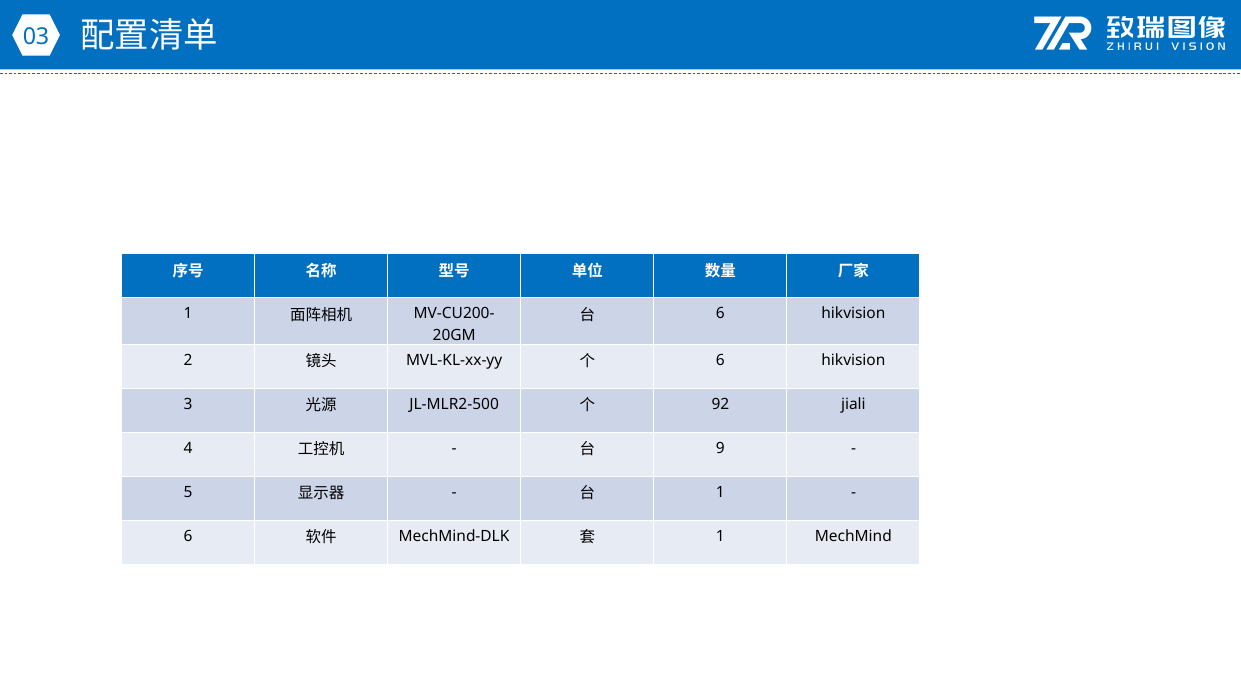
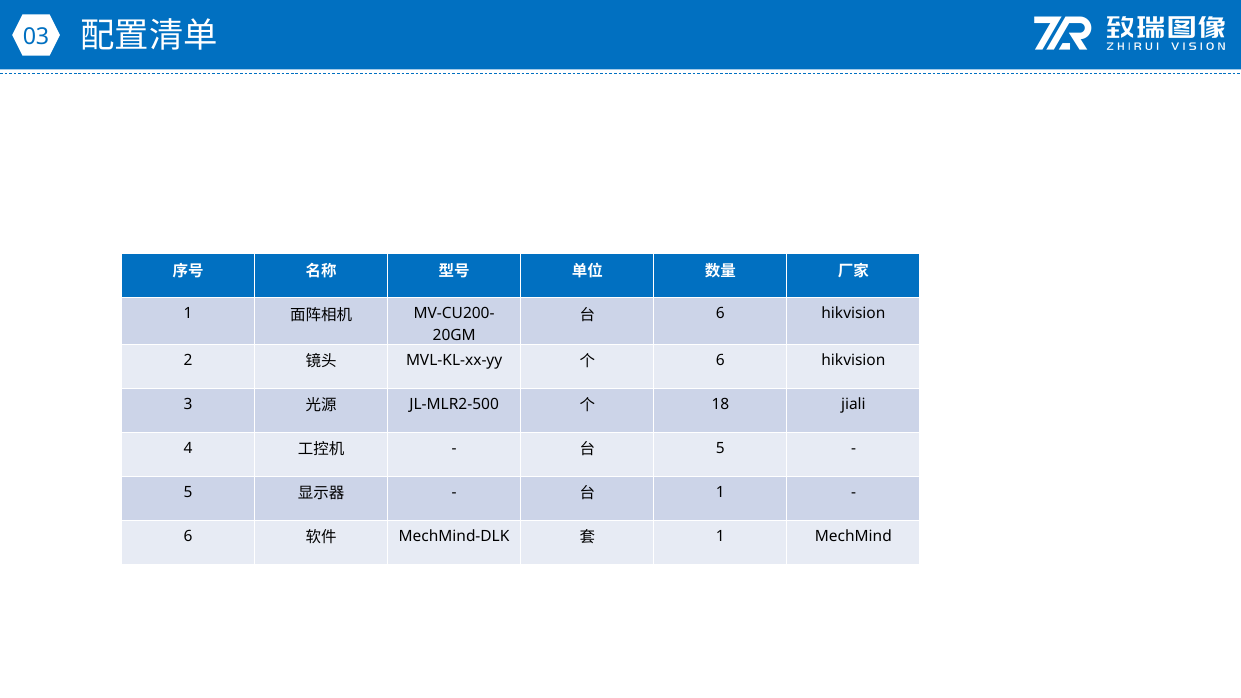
92: 92 -> 18 (720, 404)
9: 9 -> 5 (720, 448)
